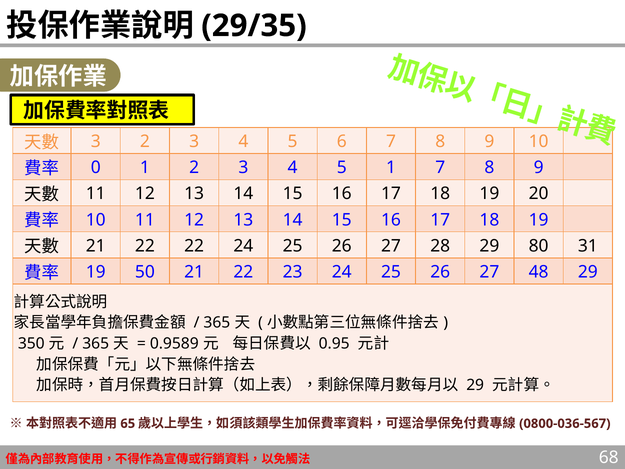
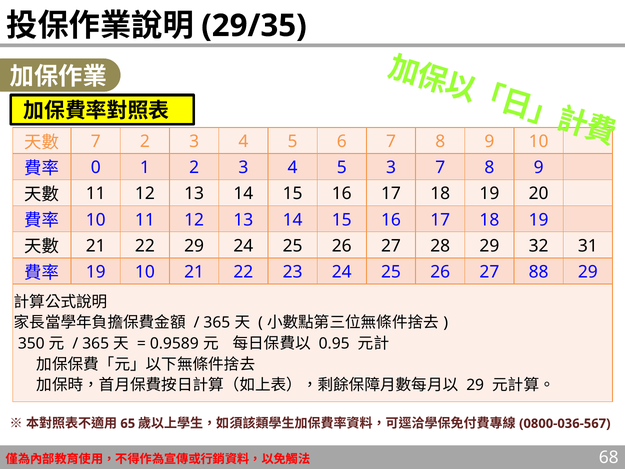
3: 3 -> 7 (96, 141)
5 1: 1 -> 3 (391, 168)
22 22: 22 -> 29 (194, 246)
80: 80 -> 32 (539, 246)
19 50: 50 -> 10 (145, 272)
48: 48 -> 88 (539, 272)
